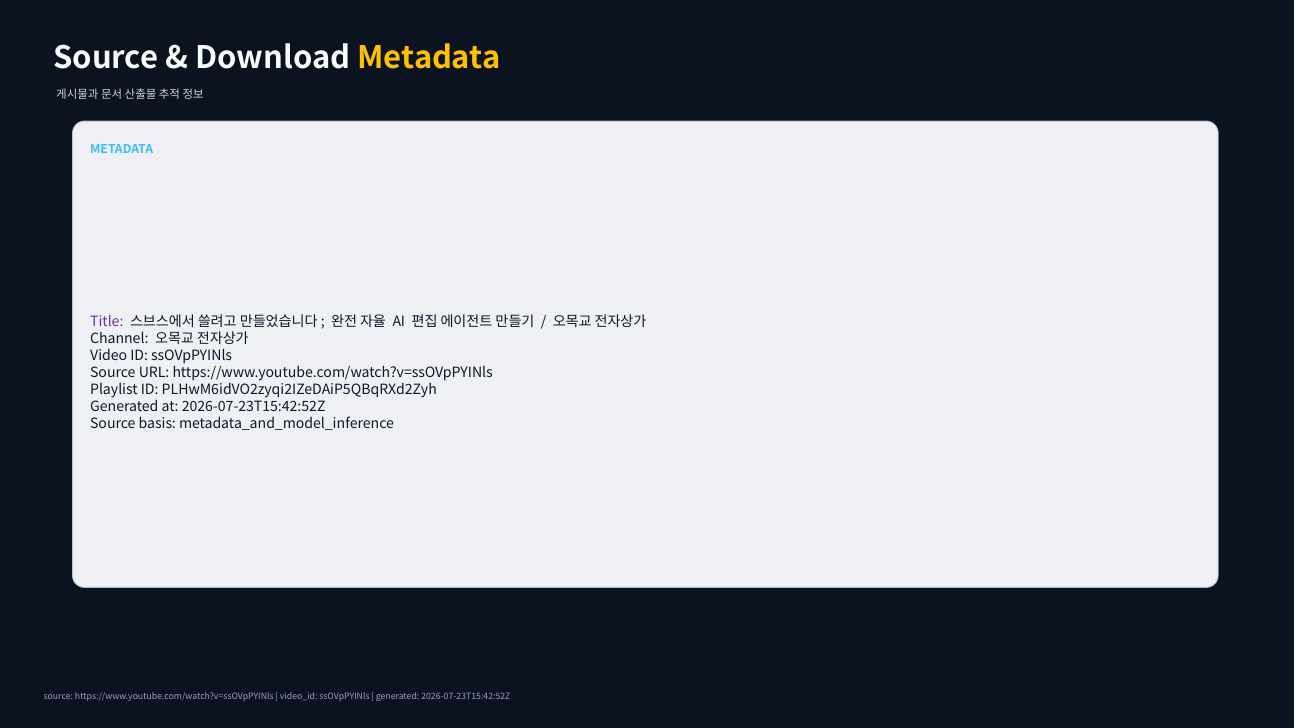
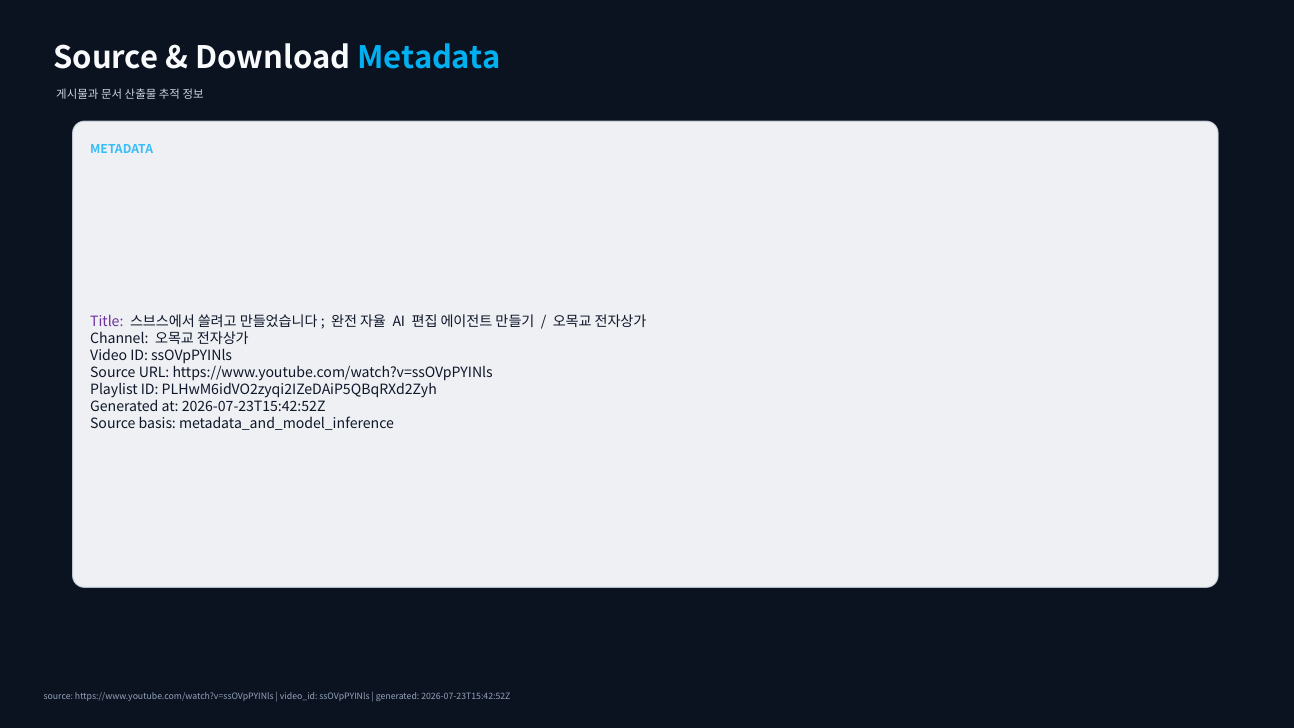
Metadata colour: yellow -> light blue (429, 58)
